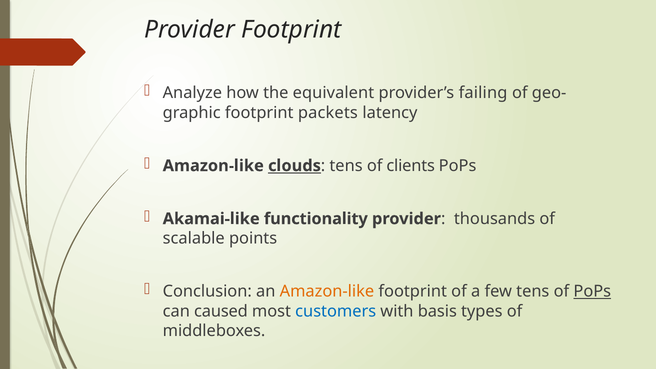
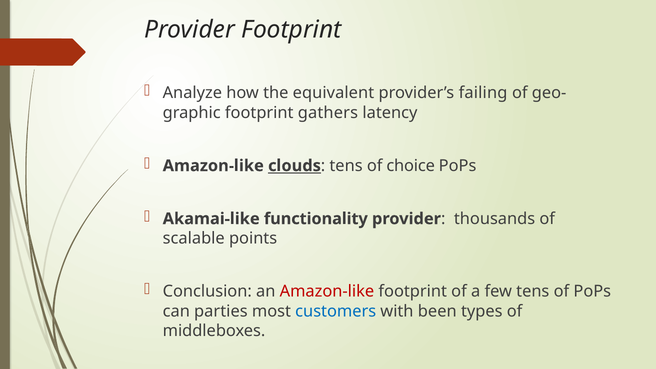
packets: packets -> gathers (328, 113)
clients: clients -> choice (411, 166)
Amazon-like colour: orange -> red (327, 292)
PoPs underline: present -> none (592, 292)
caused: caused -> parties (221, 311)
basis: basis -> been (437, 311)
